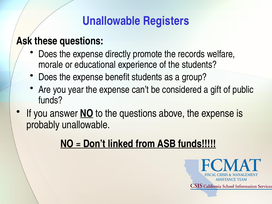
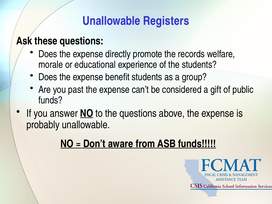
year: year -> past (76, 90)
linked: linked -> aware (121, 144)
